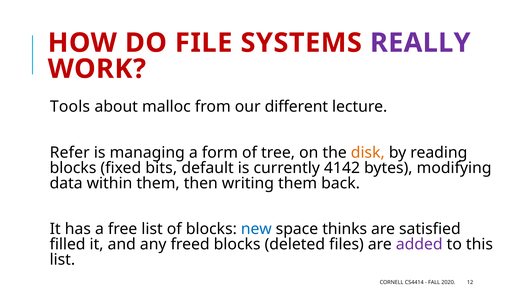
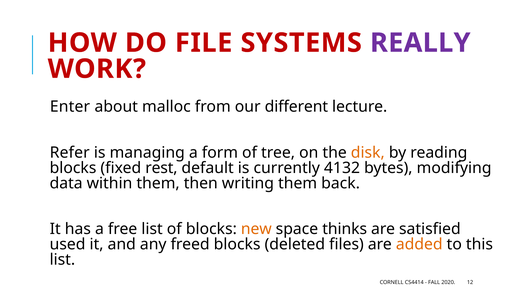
Tools: Tools -> Enter (70, 107)
bits: bits -> rest (161, 168)
4142: 4142 -> 4132 (342, 168)
new colour: blue -> orange (256, 229)
filled: filled -> used (68, 244)
added colour: purple -> orange (419, 244)
